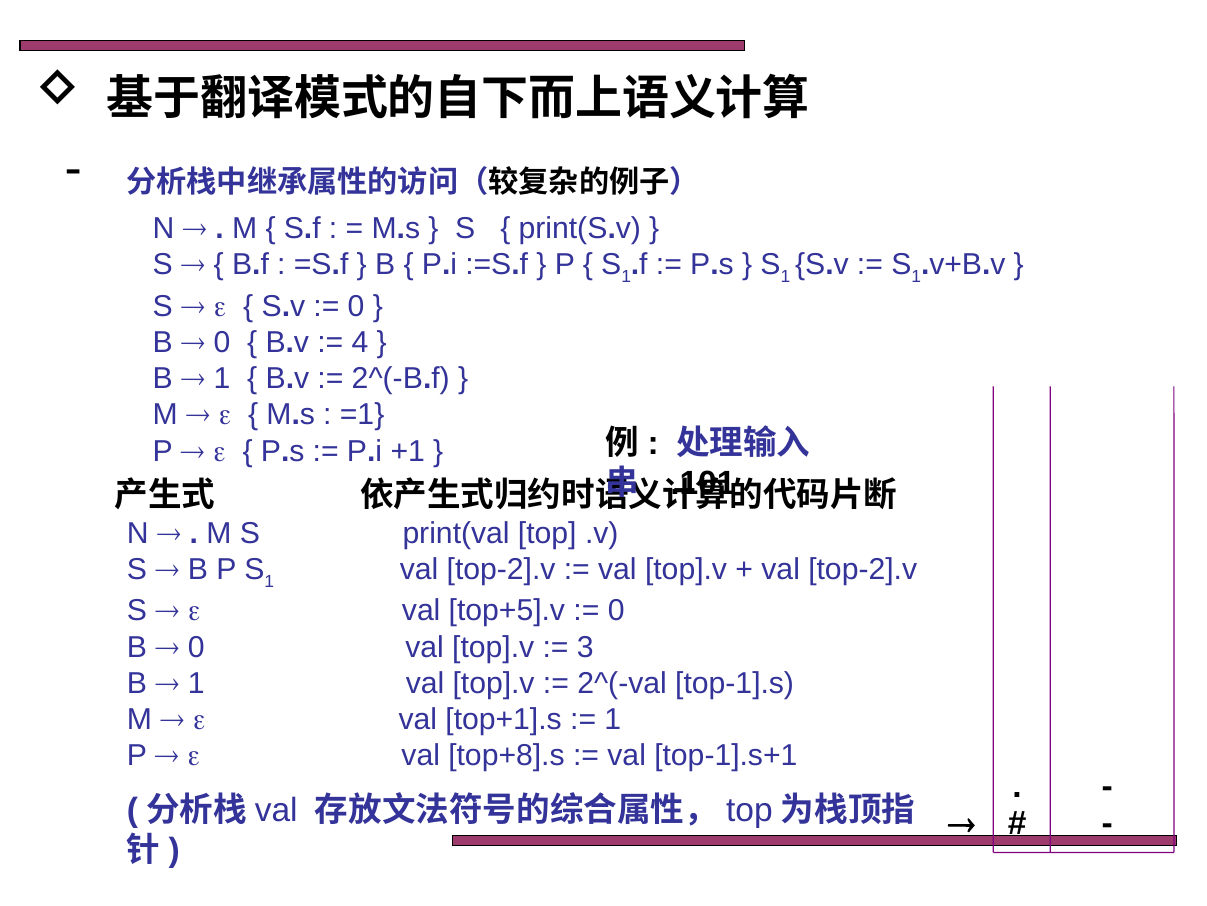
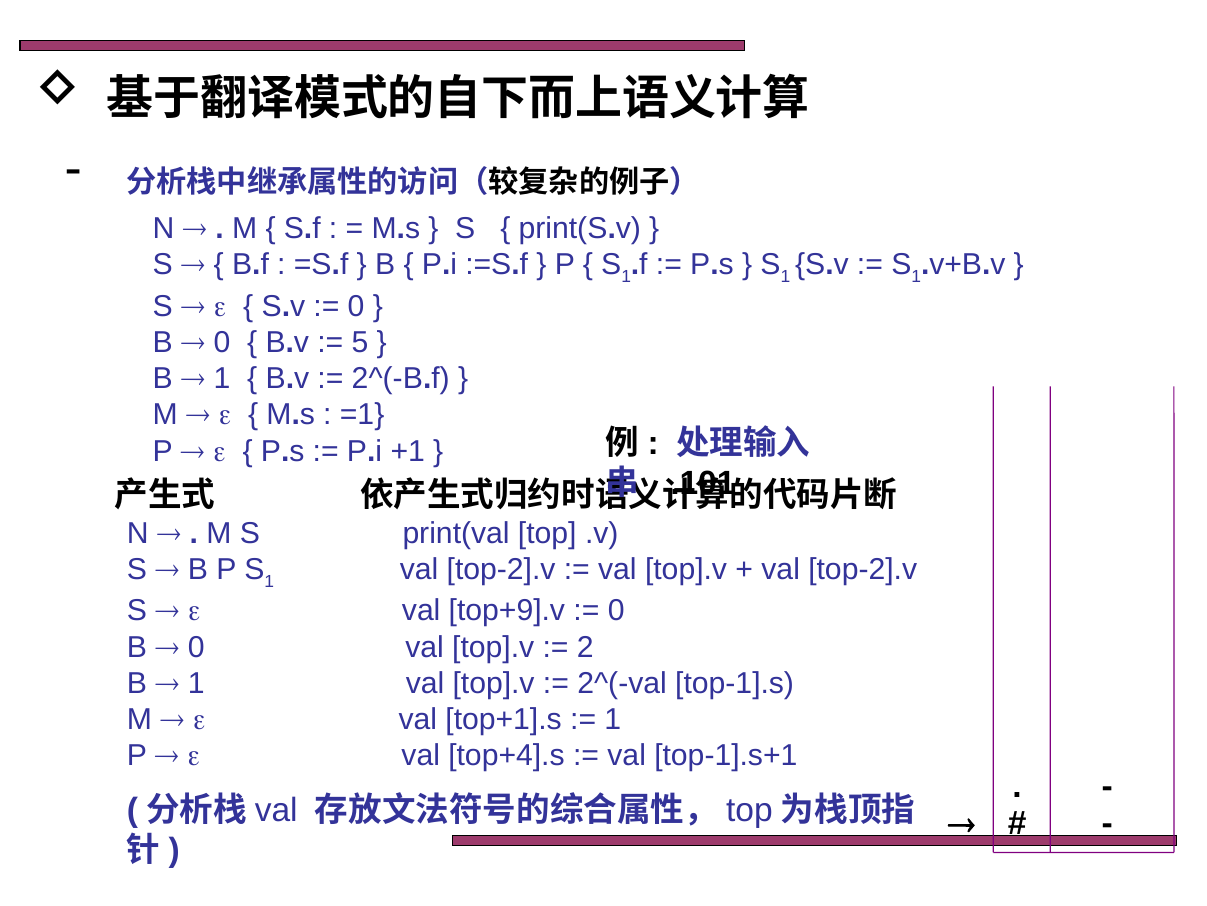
4: 4 -> 5 (360, 342)
top+5].v: top+5].v -> top+9].v (507, 610)
3: 3 -> 2 (585, 647)
top+8].s: top+8].s -> top+4].s (506, 755)
